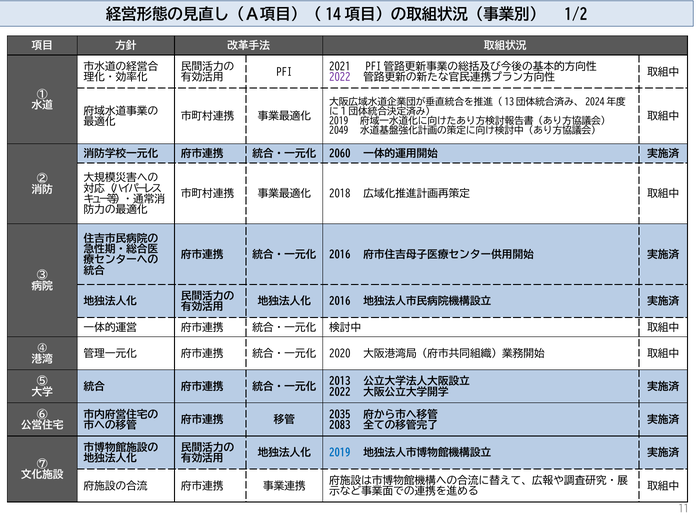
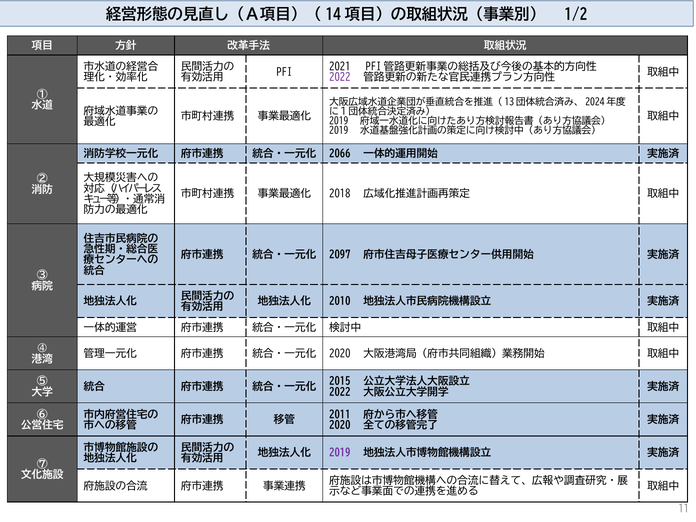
2049: 2049 -> 2019 (339, 131)
2060: 2060 -> 2066 (340, 154)
2016: 2016 -> 2097 (340, 255)
2016: 2016 -> 2010 (340, 301)
2013: 2013 -> 2015 (340, 381)
2035: 2035 -> 2011 (340, 415)
2083: 2083 -> 2020 (340, 425)
2019 colour: blue -> purple (340, 453)
